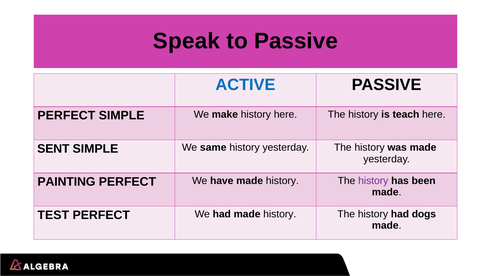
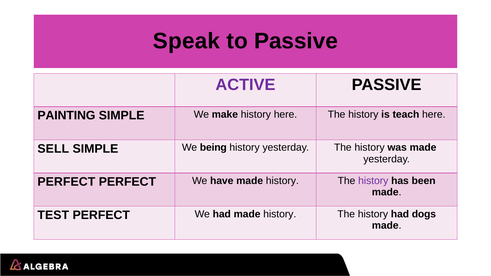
ACTIVE colour: blue -> purple (245, 85)
PERFECT: PERFECT -> PAINTING (66, 116)
SENT: SENT -> SELL (53, 149)
same: same -> being (213, 148)
PAINTING: PAINTING -> PERFECT (66, 182)
